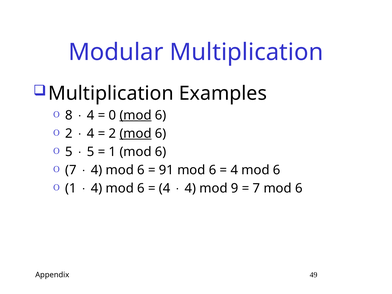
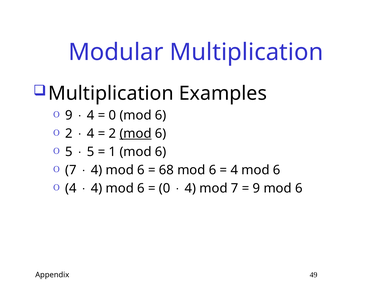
8: 8 -> 9 (69, 115)
mod underline: present -> none (136, 115)
91: 91 -> 68 (166, 170)
1: 1 -> 4 (71, 188)
4: 4 -> 0 (165, 188)
mod 9: 9 -> 7 (235, 188)
7: 7 -> 9 (256, 188)
